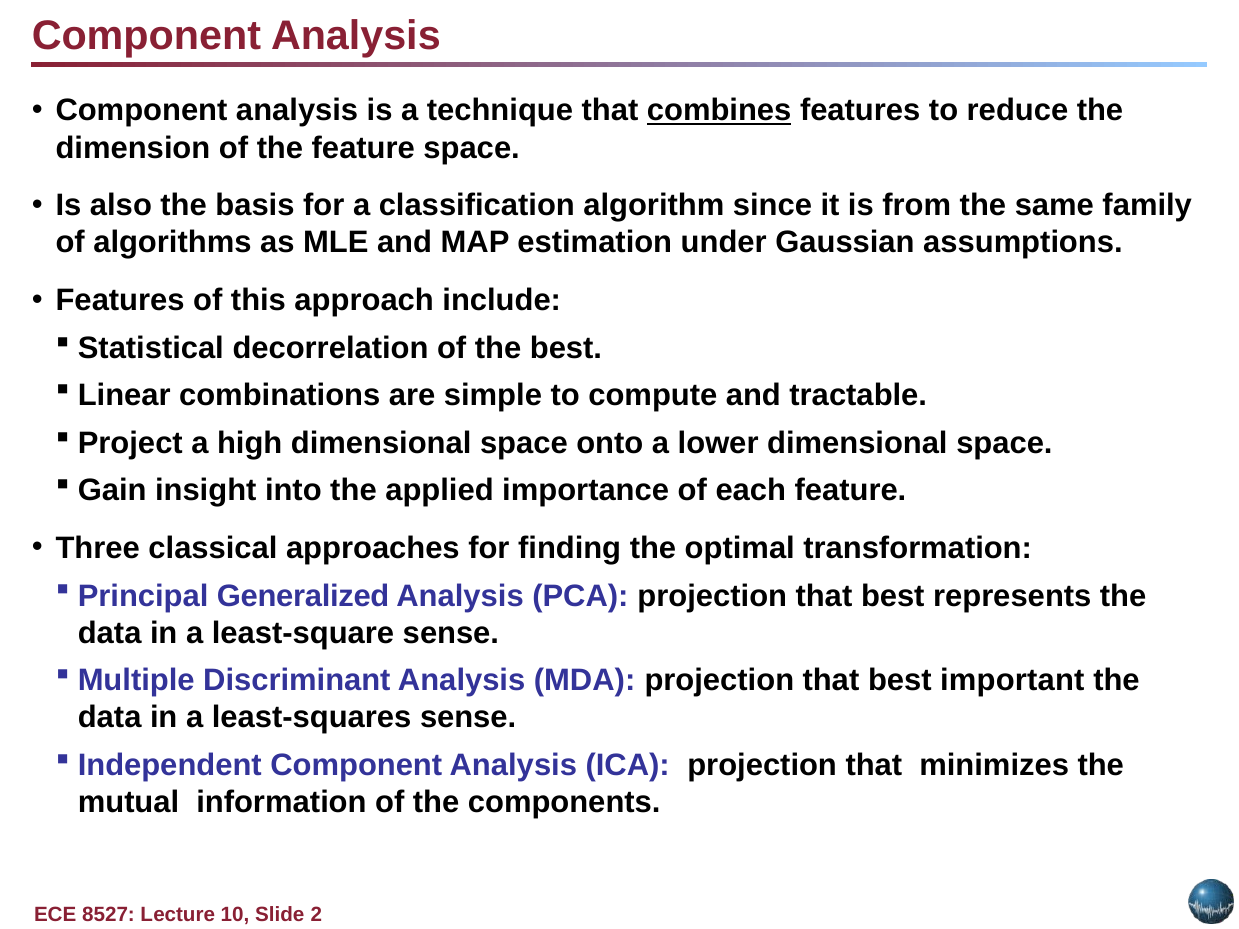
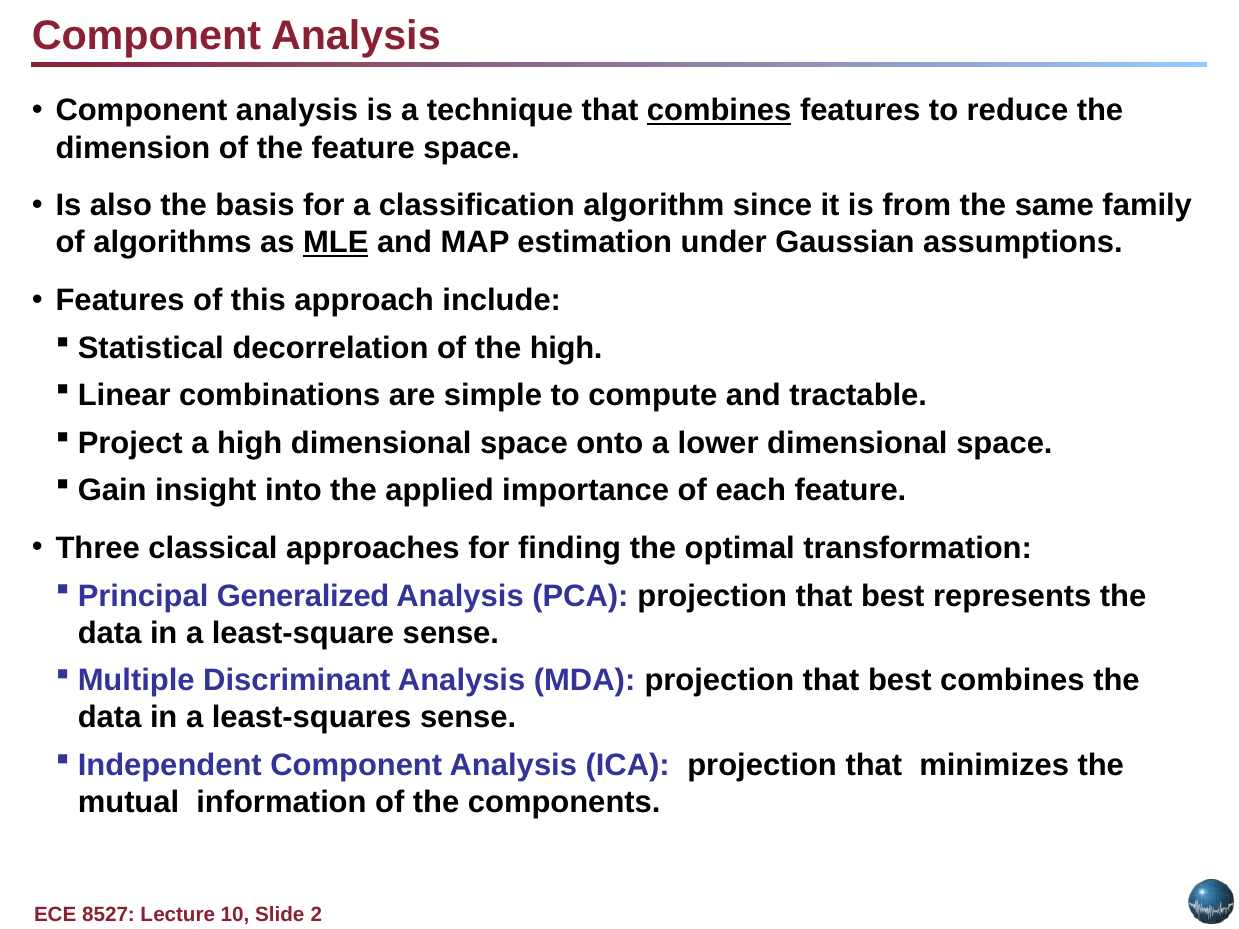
MLE underline: none -> present (336, 243)
the best: best -> high (566, 348)
best important: important -> combines (1012, 681)
